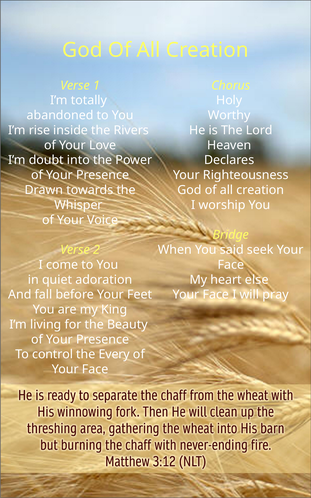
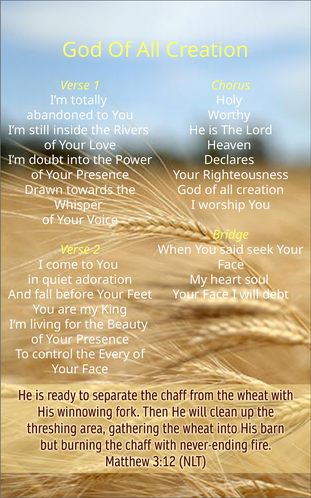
rise: rise -> still (39, 130)
else: else -> soul (257, 279)
pray: pray -> debt (276, 294)
